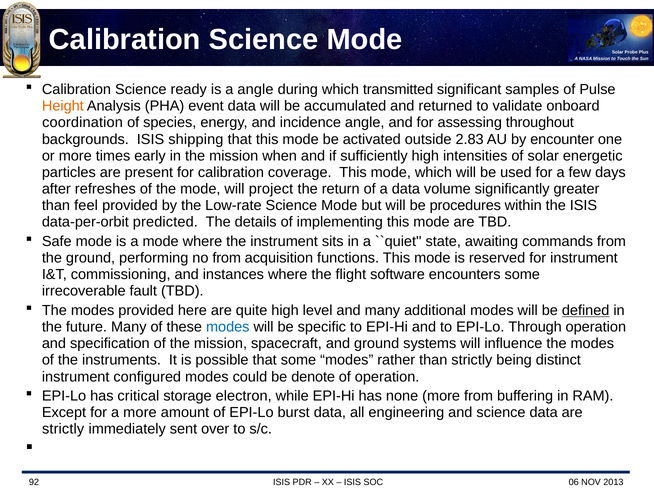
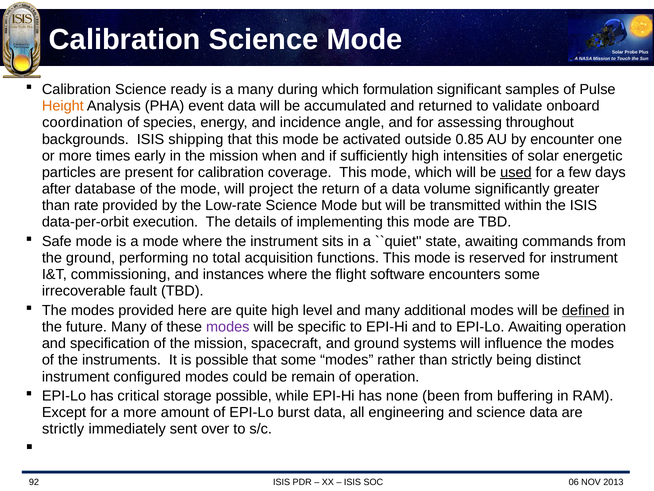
a angle: angle -> many (256, 89)
transmitted: transmitted -> formulation (398, 89)
2.83: 2.83 -> 0.85 (470, 139)
used underline: none -> present (516, 172)
refreshes: refreshes -> database (105, 189)
feel: feel -> rate (86, 205)
procedures: procedures -> transmitted (465, 205)
predicted: predicted -> execution (165, 222)
no from: from -> total (227, 258)
modes colour: blue -> purple (228, 327)
EPI-Lo Through: Through -> Awaiting (535, 327)
denote: denote -> remain (313, 376)
storage electron: electron -> possible (244, 396)
none more: more -> been (441, 396)
